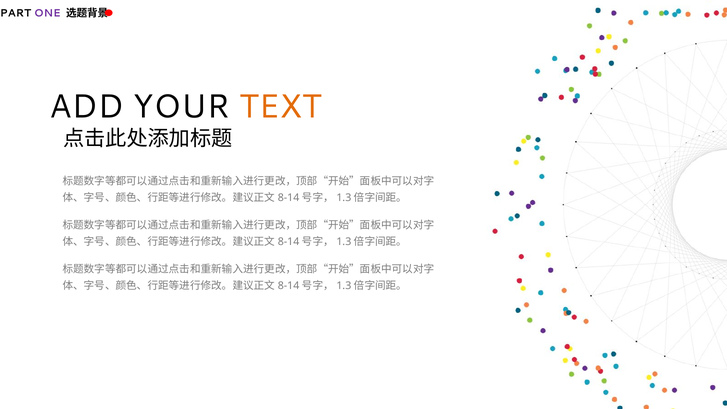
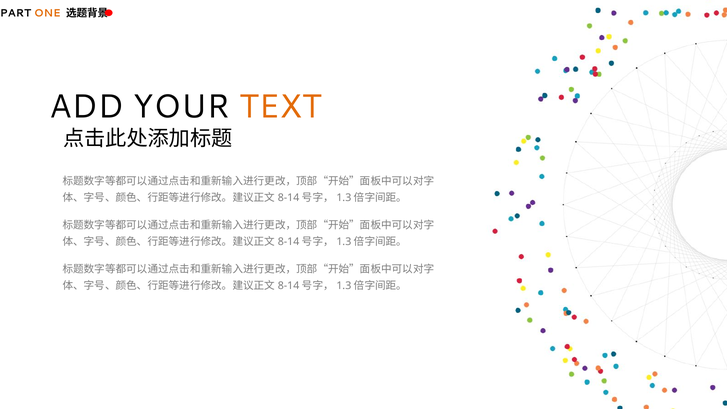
ONE colour: purple -> orange (47, 13)
